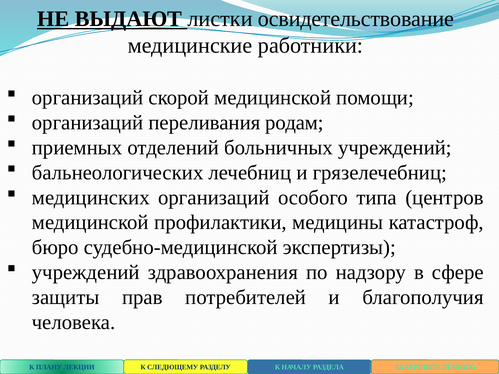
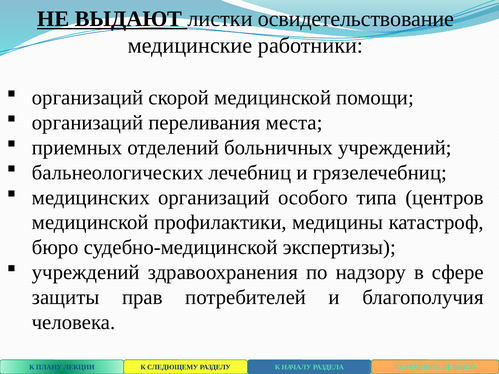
родам: родам -> места (294, 123)
